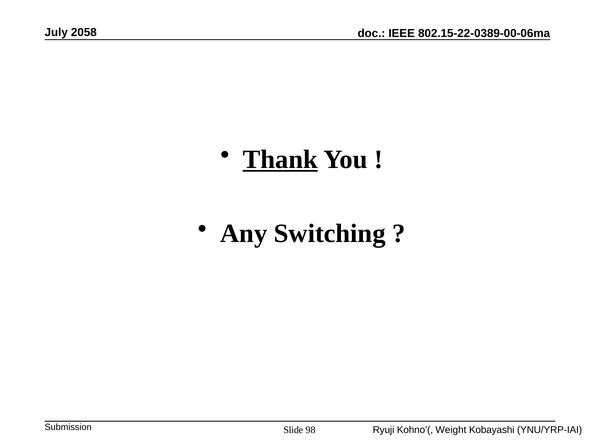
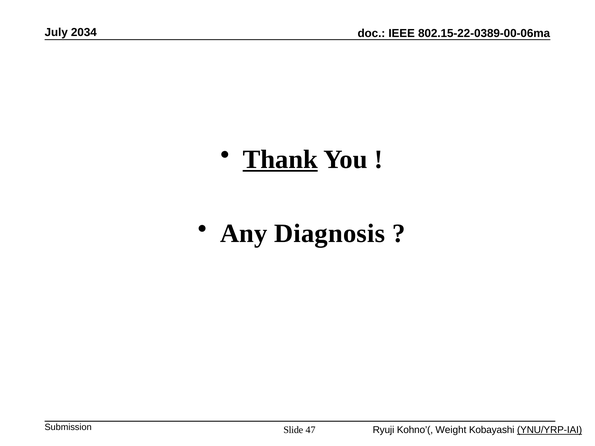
2058: 2058 -> 2034 (84, 32)
Switching: Switching -> Diagnosis (330, 234)
98: 98 -> 47 (311, 430)
YNU/YRP-IAI underline: none -> present (550, 430)
